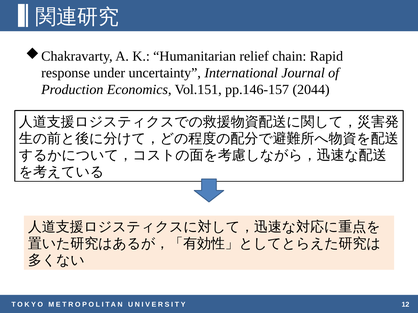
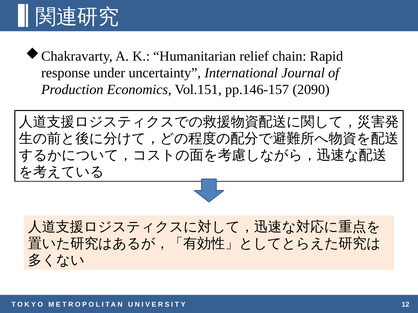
2044: 2044 -> 2090 (311, 90)
